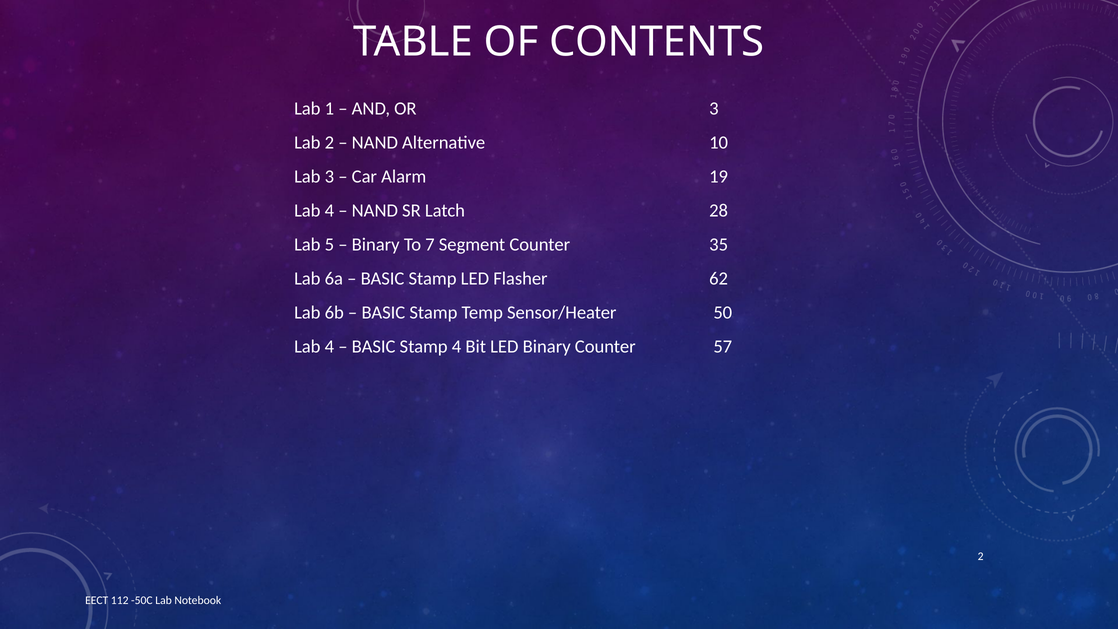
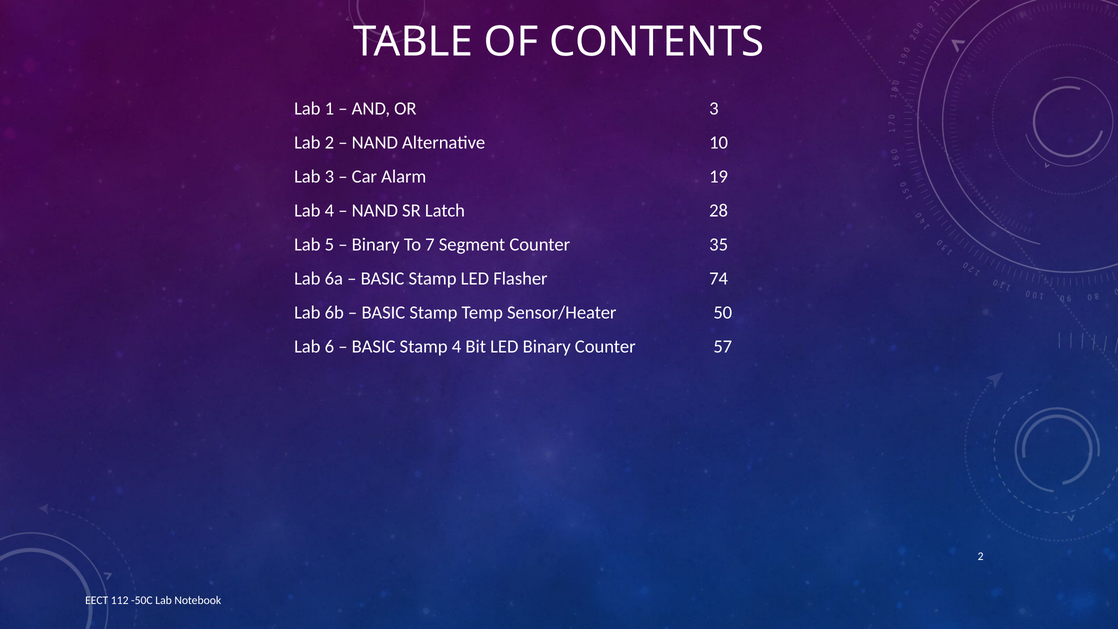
62: 62 -> 74 (719, 279)
4: 4 -> 6 (329, 347)
